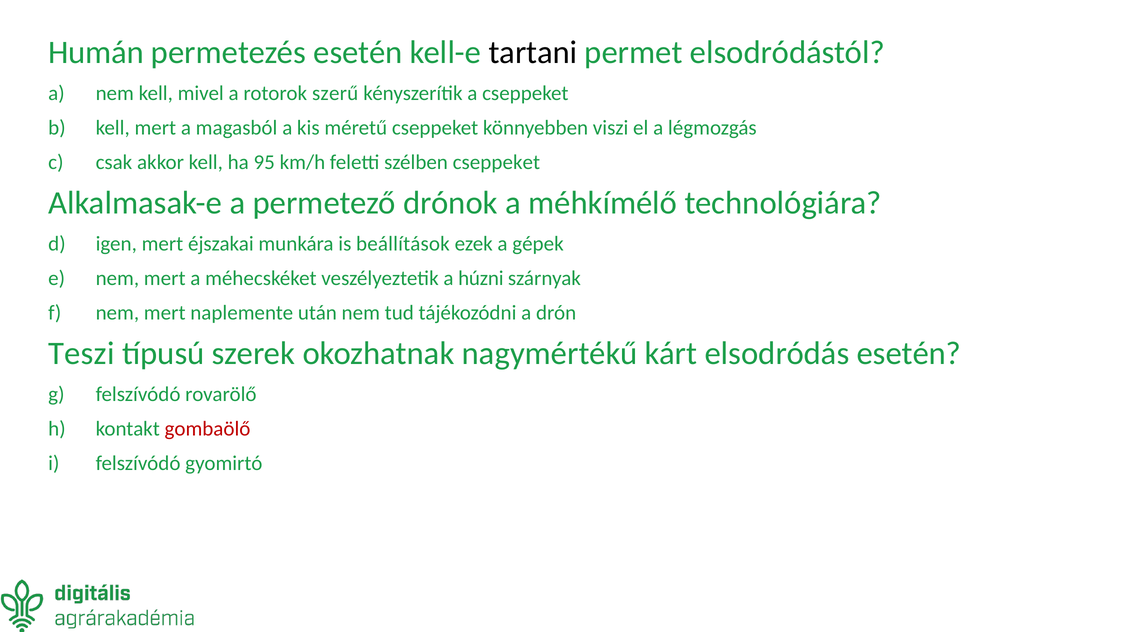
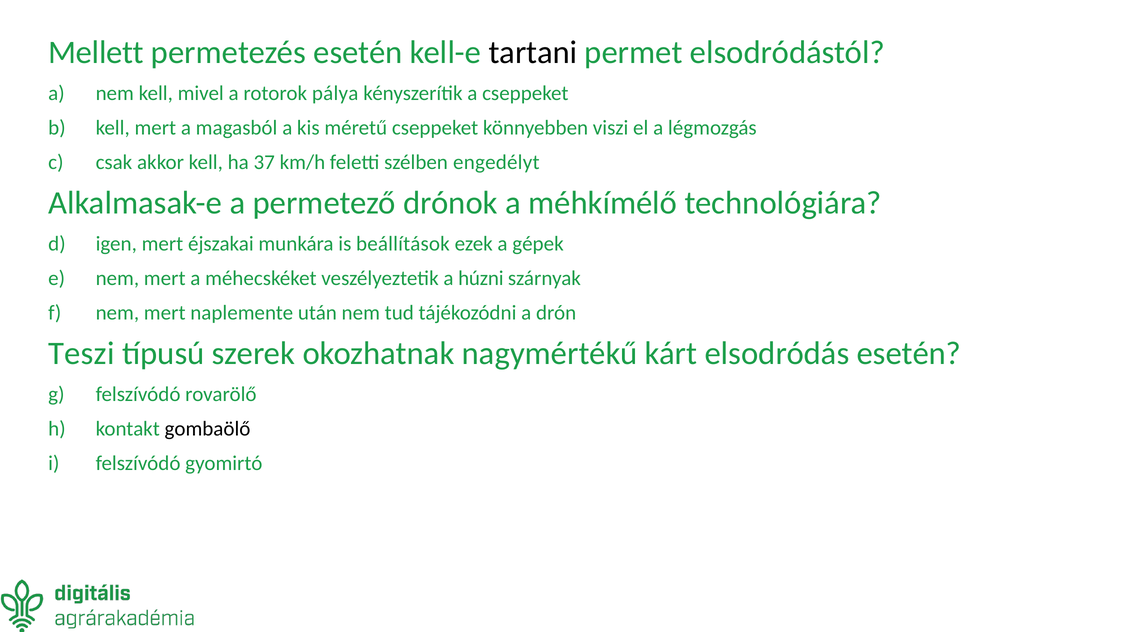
Humán: Humán -> Mellett (96, 52)
szerű: szerű -> pálya (335, 93)
95: 95 -> 37 (264, 162)
szélben cseppeket: cseppeket -> engedélyt (496, 162)
gombaölő colour: red -> black (207, 428)
